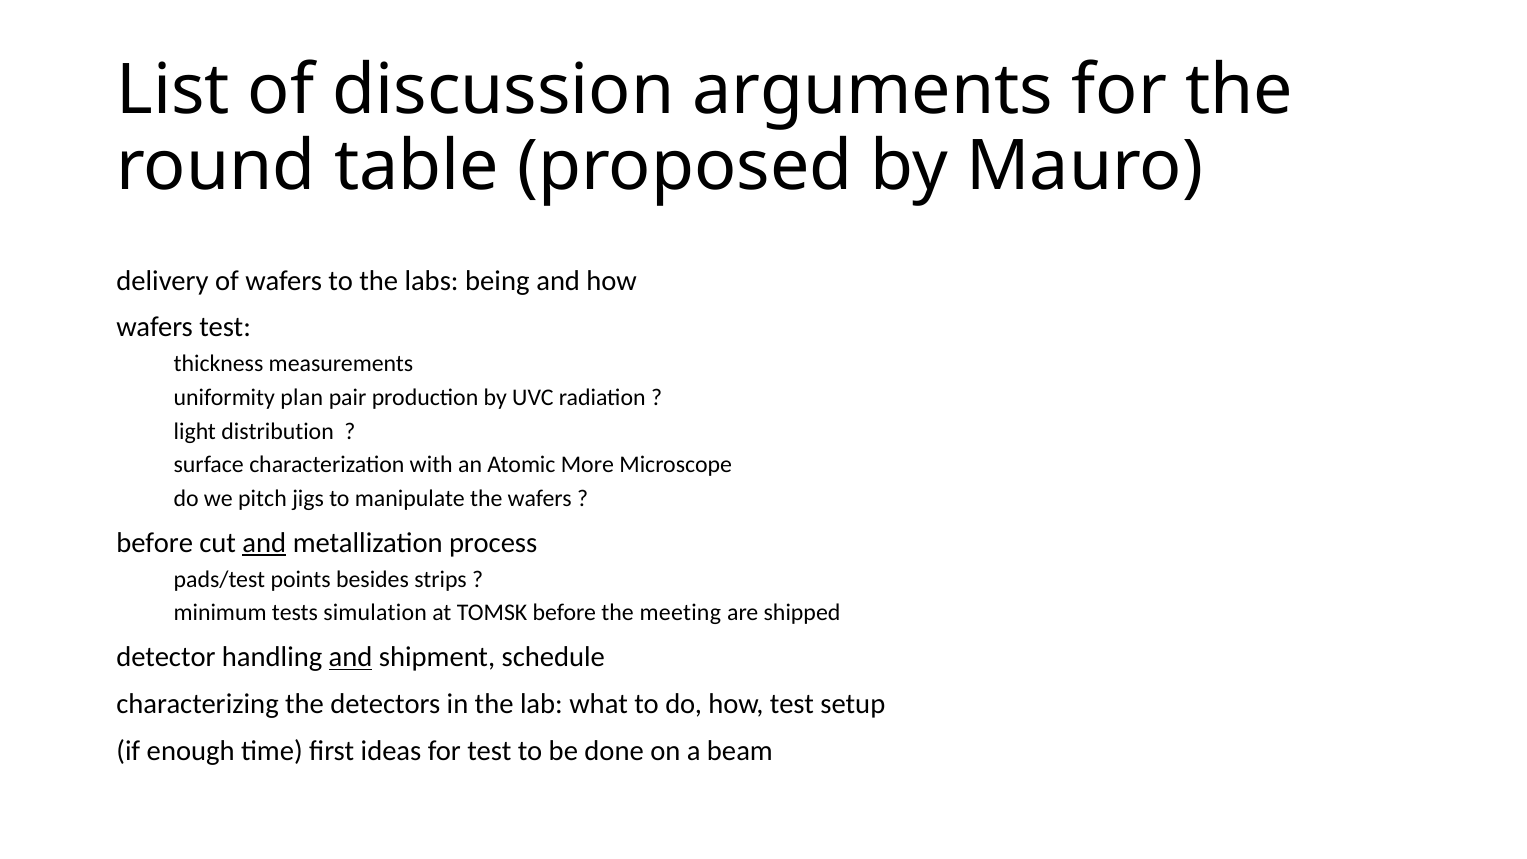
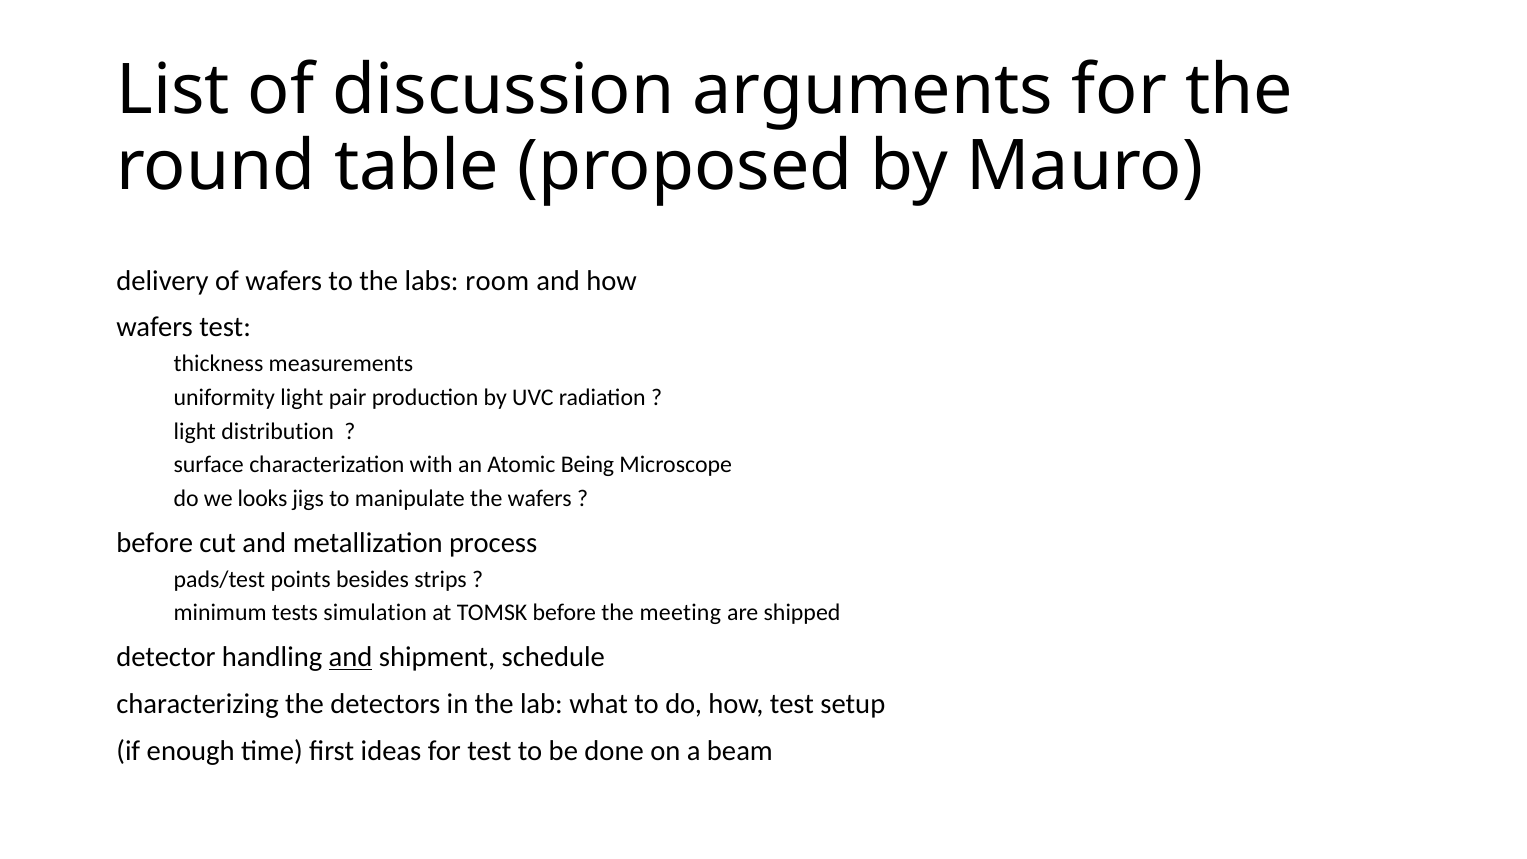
being: being -> room (497, 281)
uniformity plan: plan -> light (302, 397)
More: More -> Being (588, 465)
pitch: pitch -> looks (263, 499)
and underline: present -> none (264, 543)
